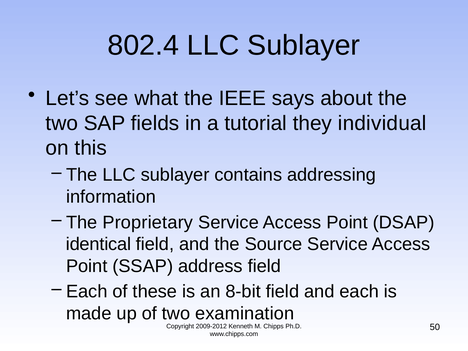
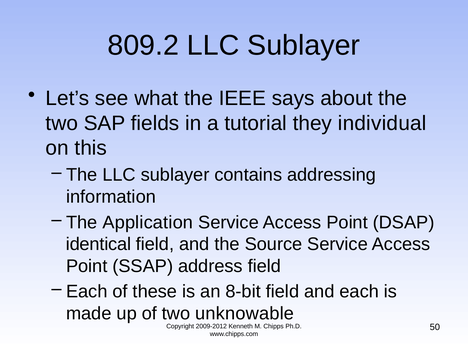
802.4: 802.4 -> 809.2 (143, 45)
Proprietary: Proprietary -> Application (148, 222)
examination: examination -> unknowable (245, 313)
